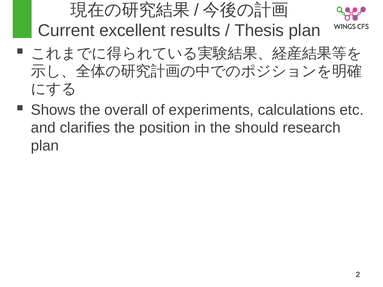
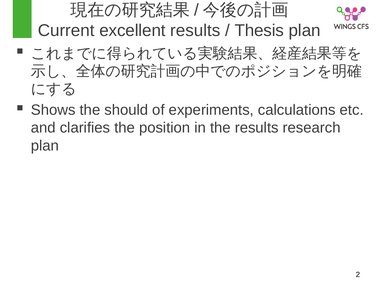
overall: overall -> should (126, 110)
the should: should -> results (257, 128)
